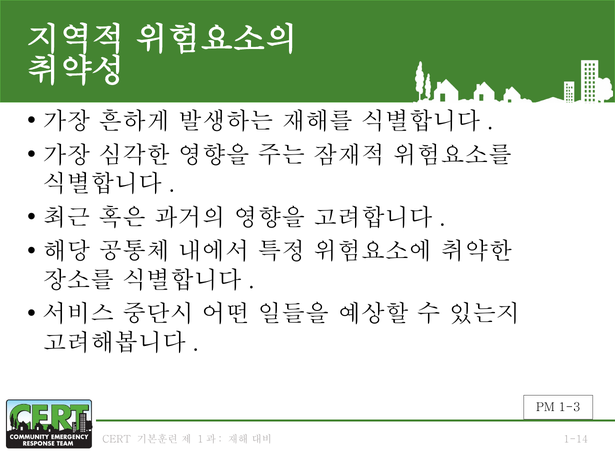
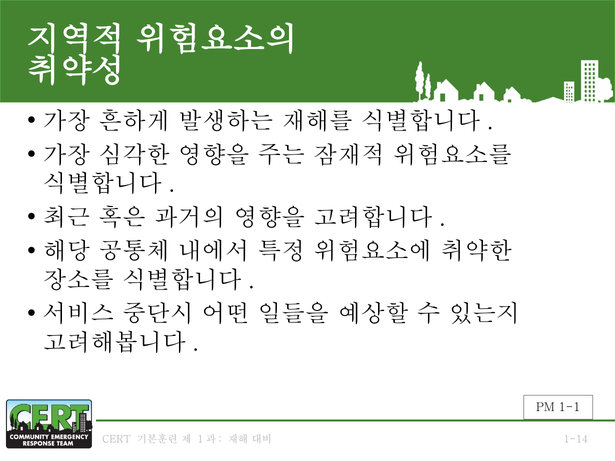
1-3: 1-3 -> 1-1 (569, 407)
